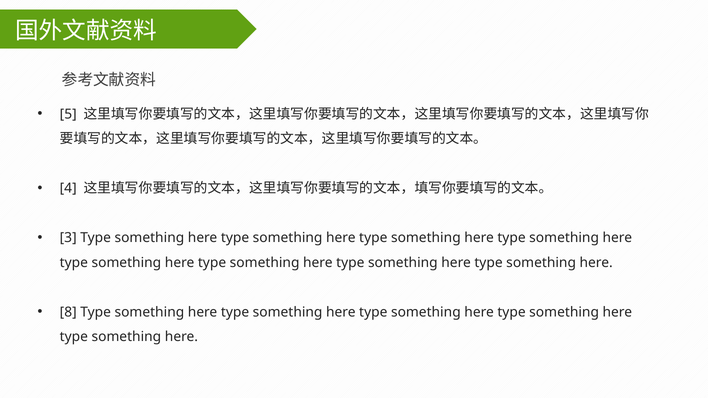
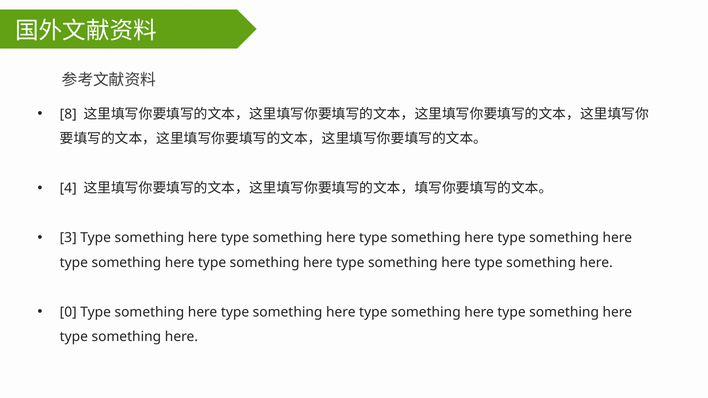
5: 5 -> 8 (68, 114)
8: 8 -> 0 (68, 312)
